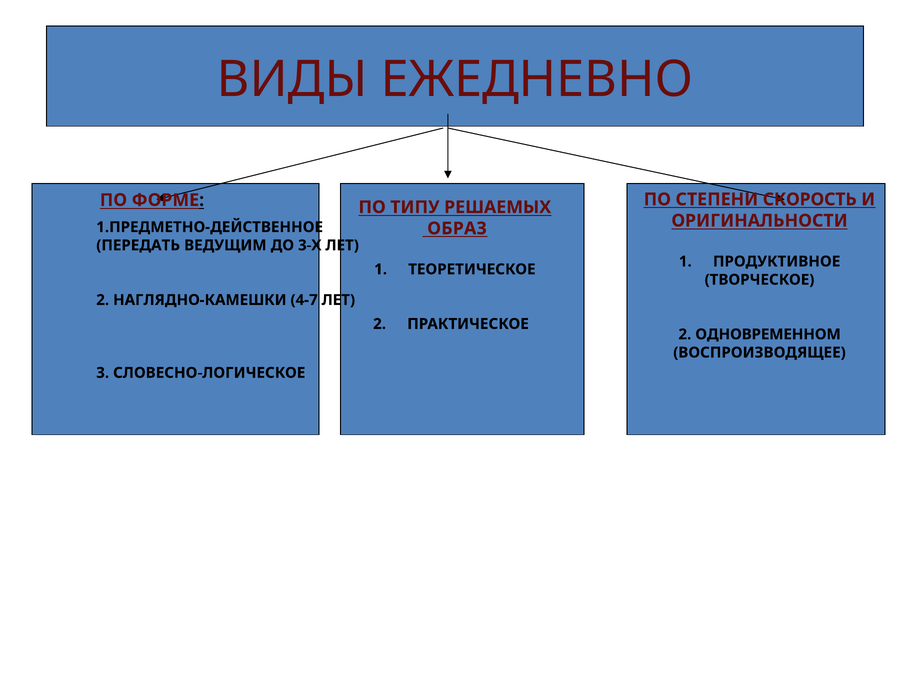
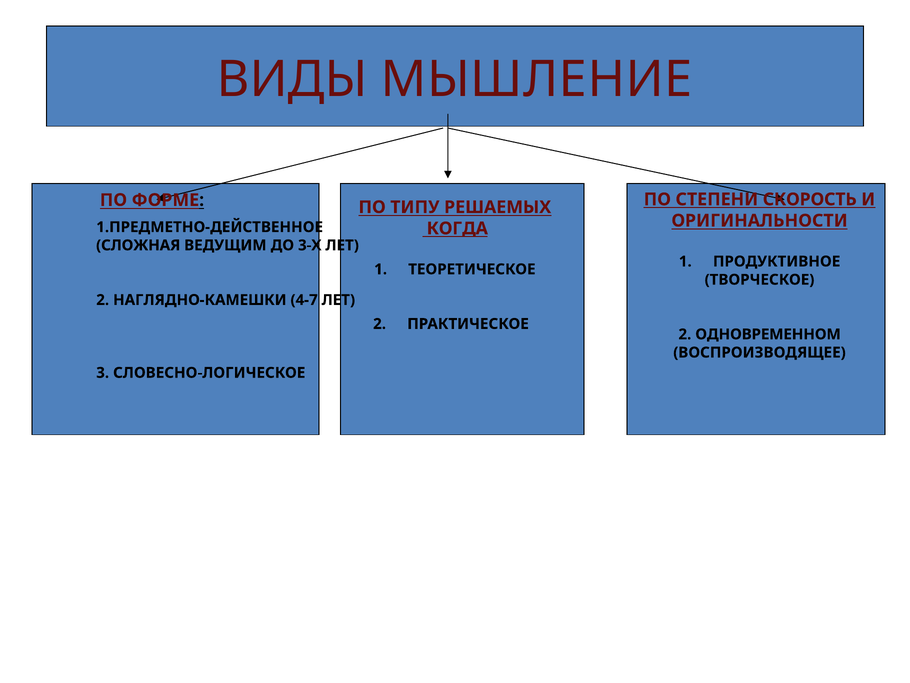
ЕЖЕДНЕВНО: ЕЖЕДНЕВНО -> МЫШЛЕНИЕ (537, 80)
ОБРАЗ: ОБРАЗ -> КОГДА (457, 228)
ПЕРЕДАТЬ: ПЕРЕДАТЬ -> СЛОЖНАЯ (138, 245)
